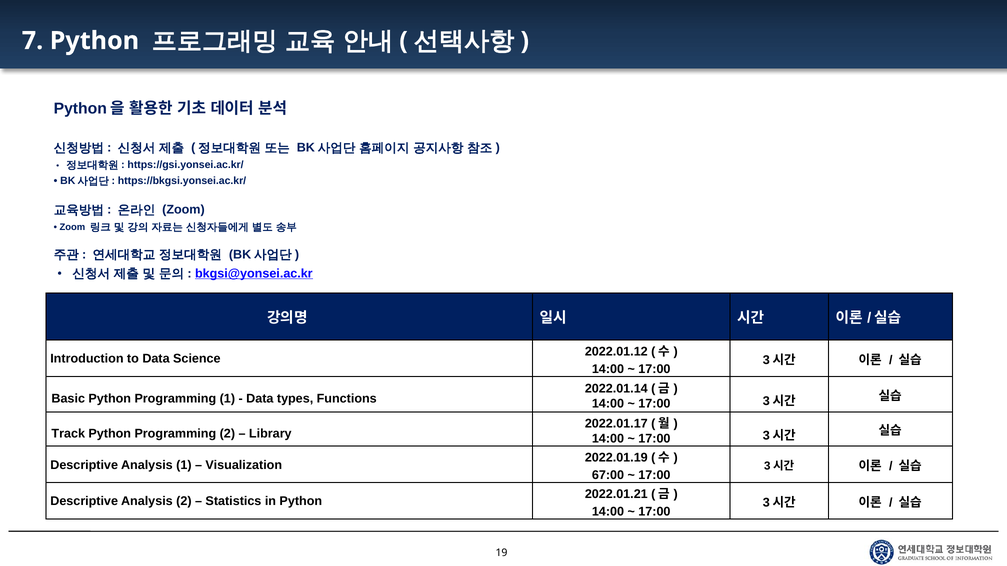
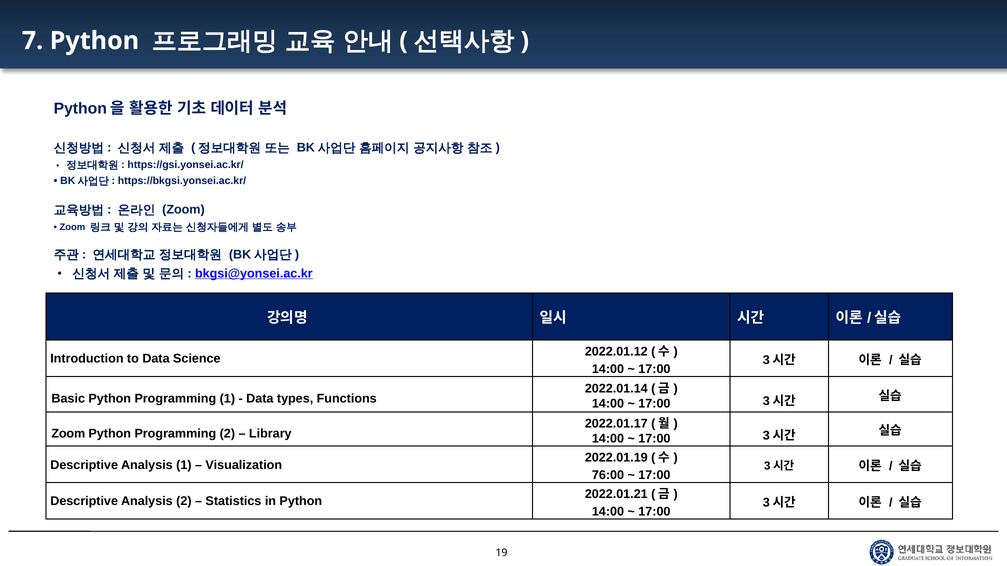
Track: Track -> Zoom (68, 434)
67:00: 67:00 -> 76:00 (608, 476)
